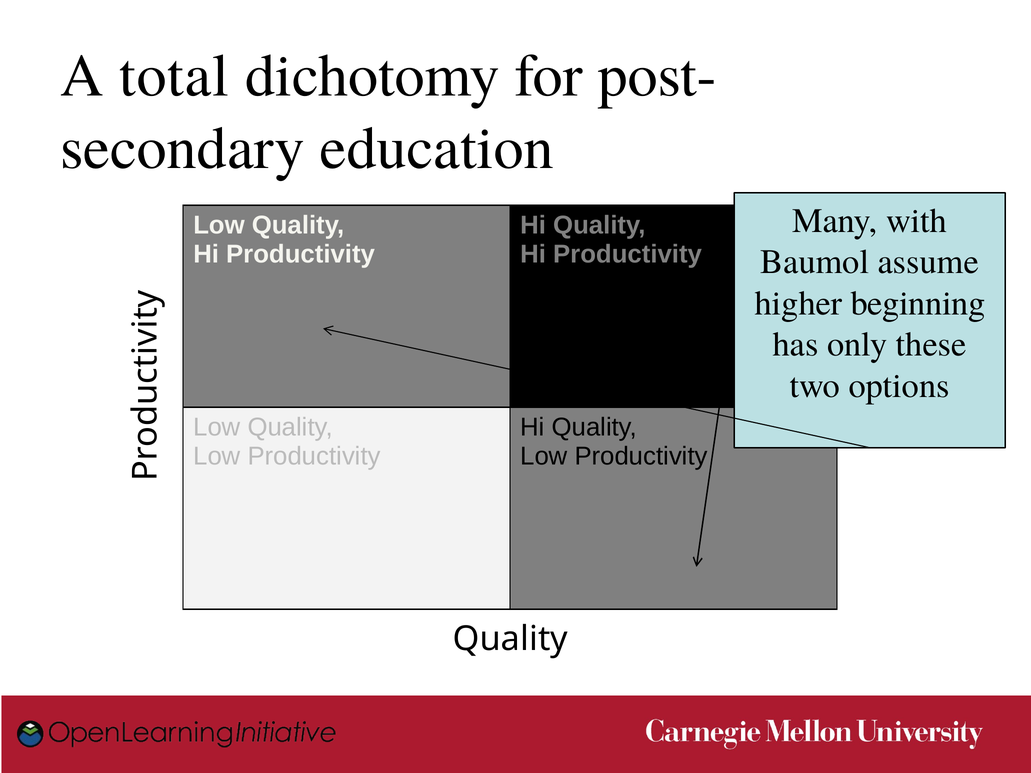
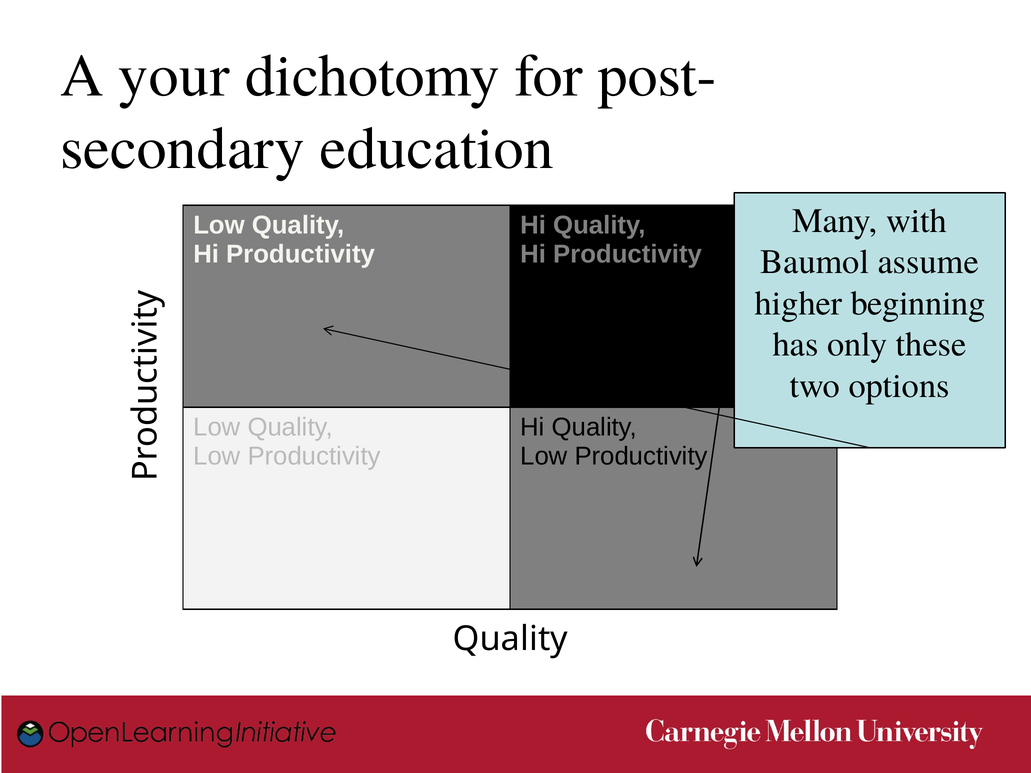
total: total -> your (174, 76)
